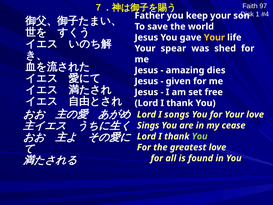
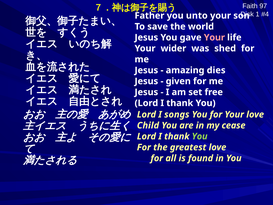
keep: keep -> unto (197, 16)
Your colour: yellow -> pink (214, 37)
spear: spear -> wider (173, 48)
Sings: Sings -> Child (148, 125)
